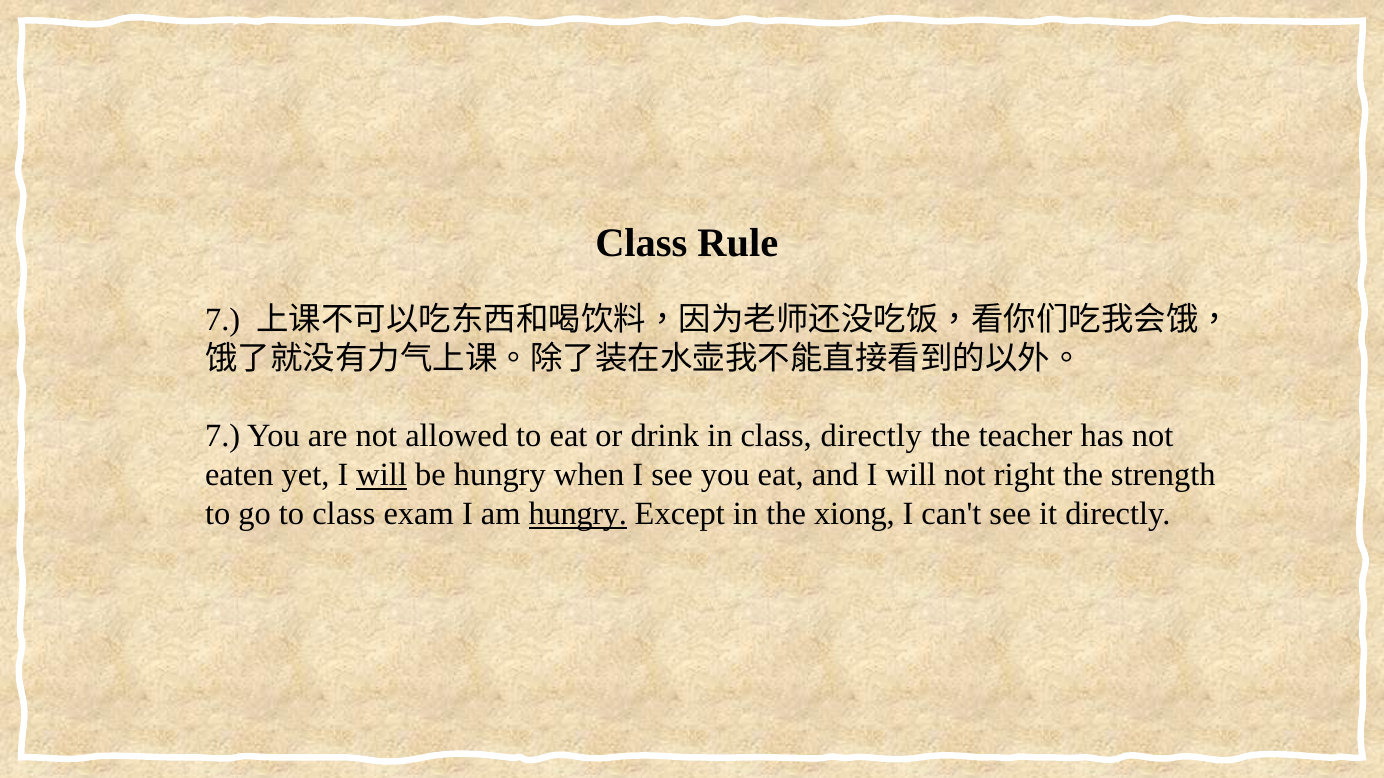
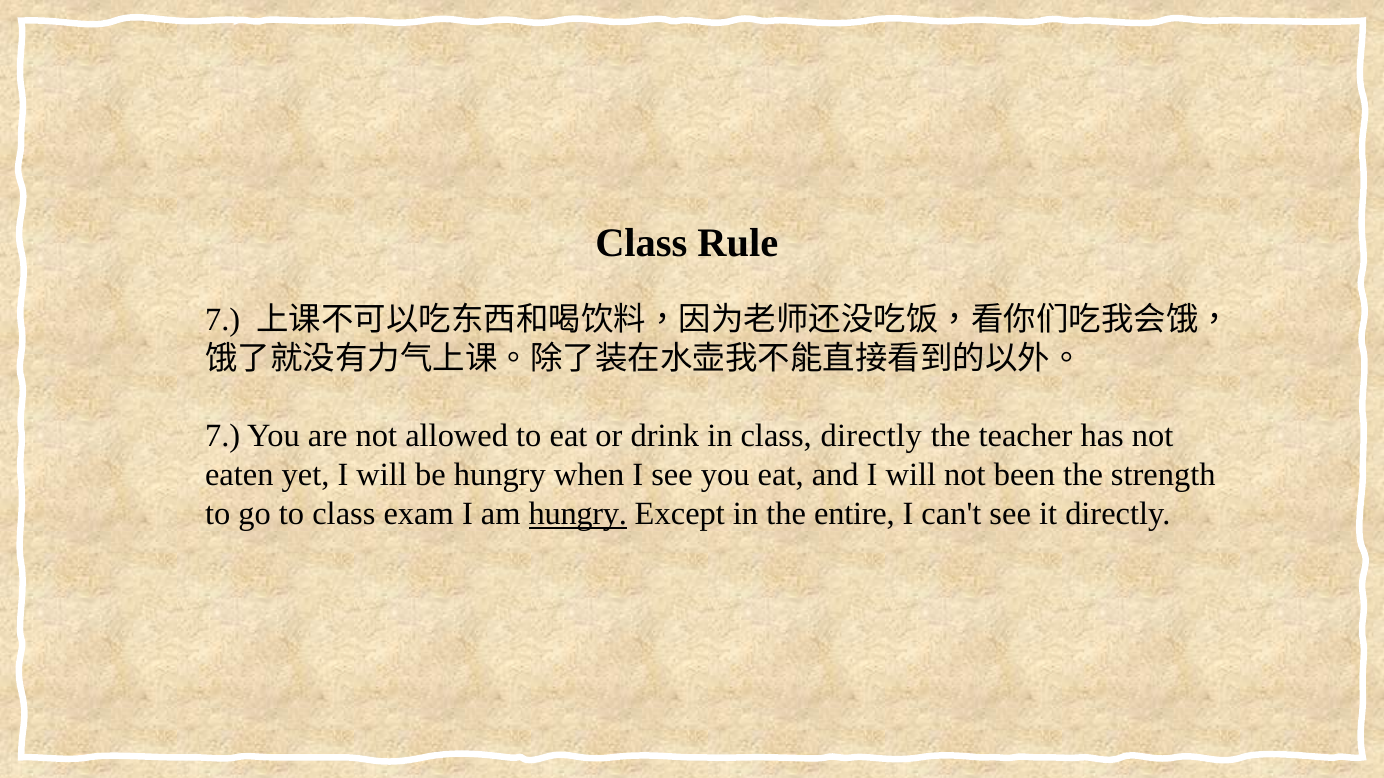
will underline: present -> none (382, 475)
right: right -> been (1024, 475)
xiong: xiong -> entire (854, 514)
